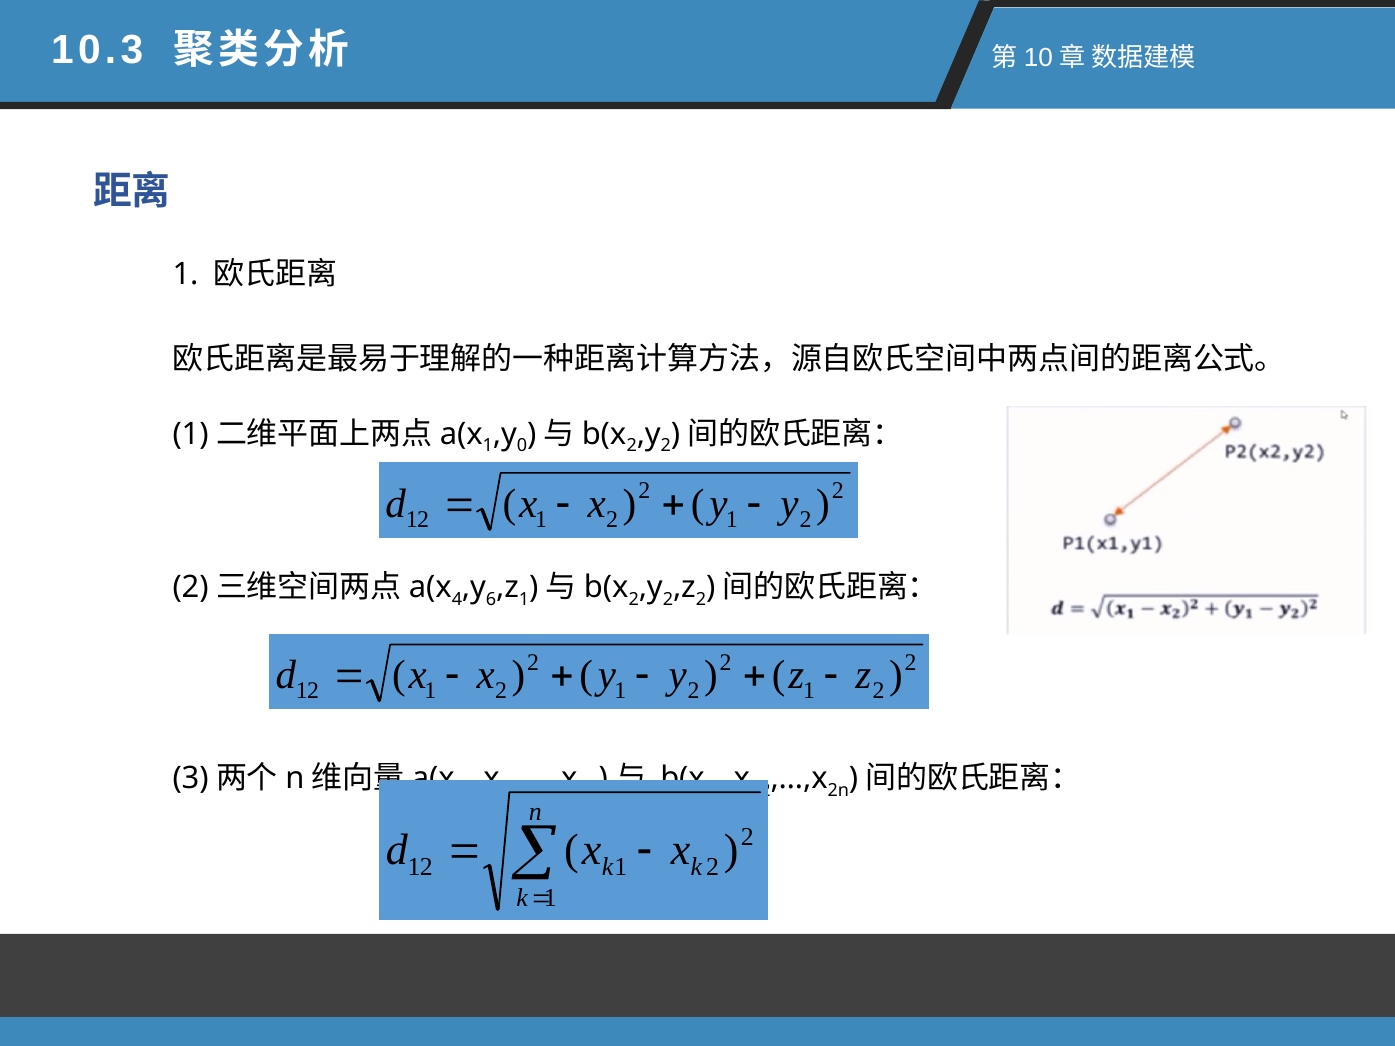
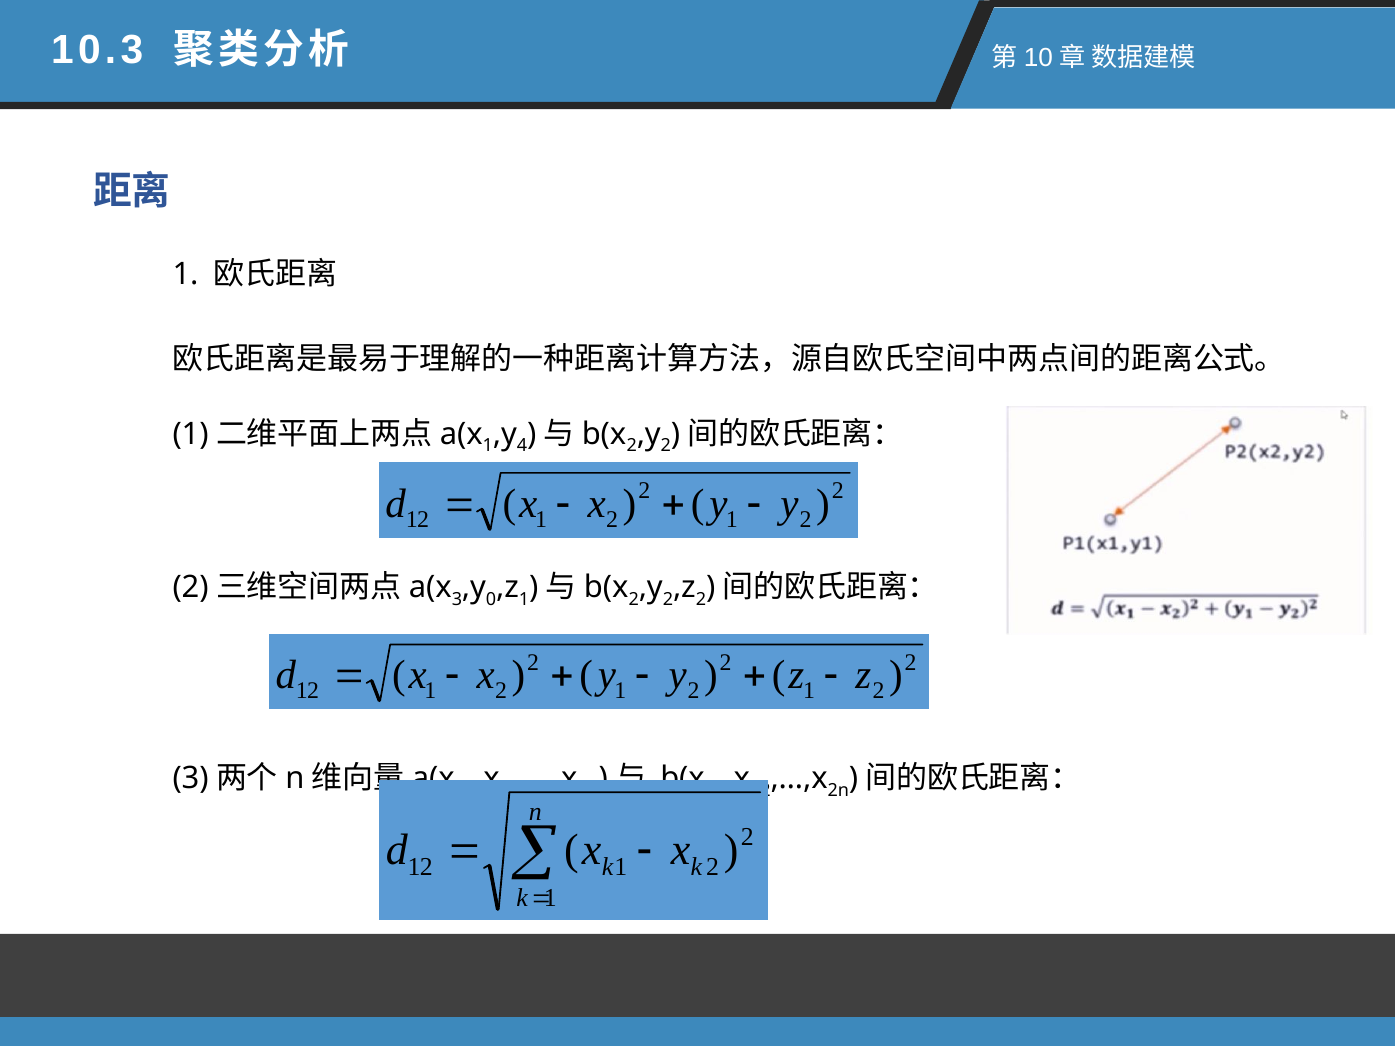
0: 0 -> 4 (522, 446)
4: 4 -> 3 (457, 600)
6: 6 -> 0 (491, 600)
